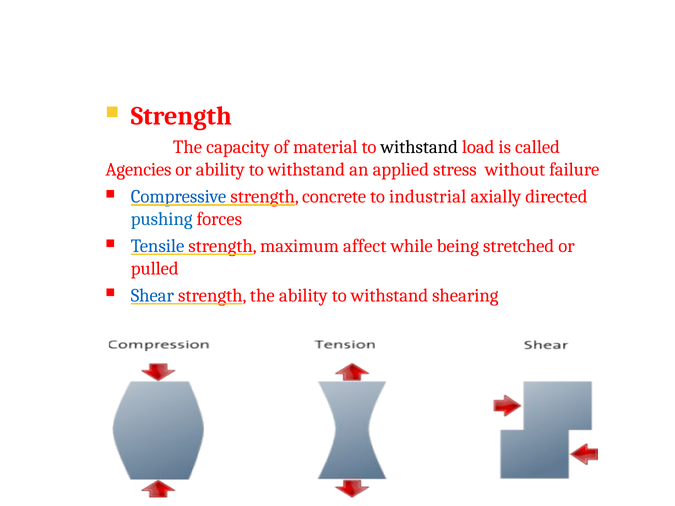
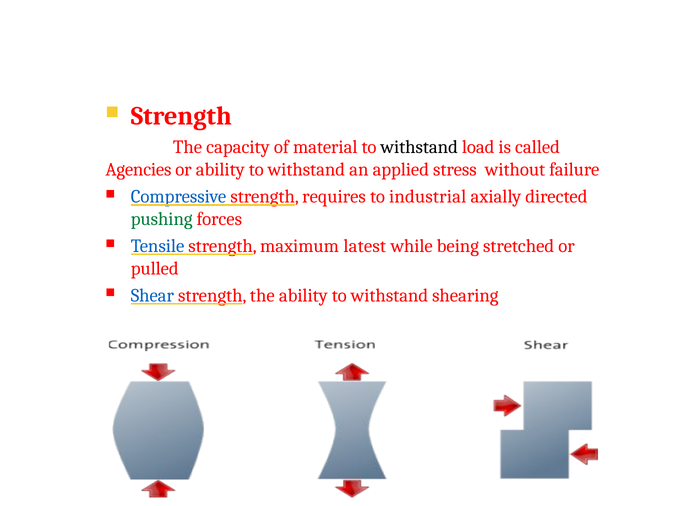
concrete: concrete -> requires (334, 197)
pushing colour: blue -> green (162, 219)
affect: affect -> latest (365, 246)
